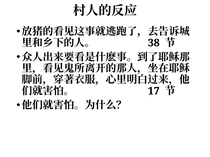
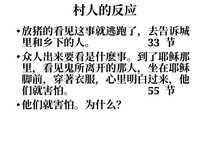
38: 38 -> 33 (154, 43)
17: 17 -> 55 (154, 91)
